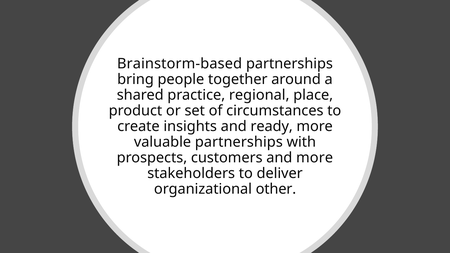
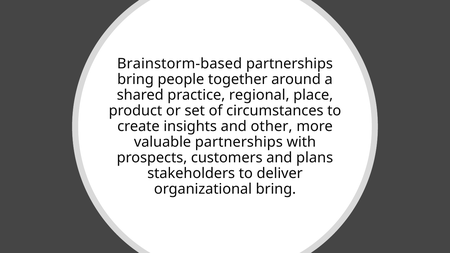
ready: ready -> other (272, 126)
and more: more -> plans (315, 158)
organizational other: other -> bring (276, 189)
